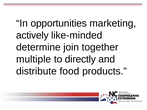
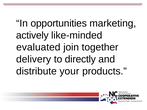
determine: determine -> evaluated (38, 47)
multiple: multiple -> delivery (34, 59)
food: food -> your (69, 71)
